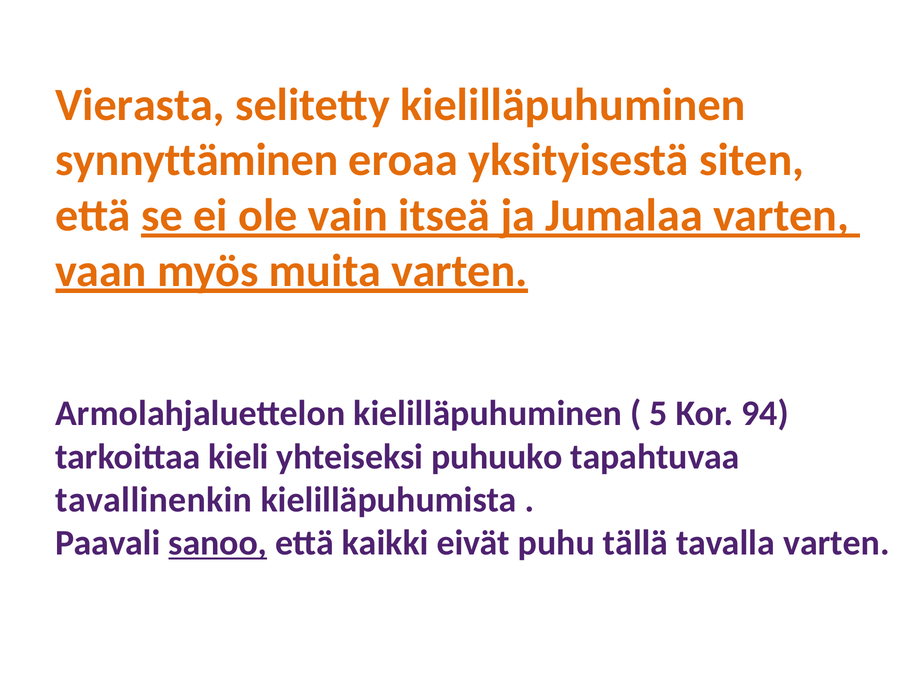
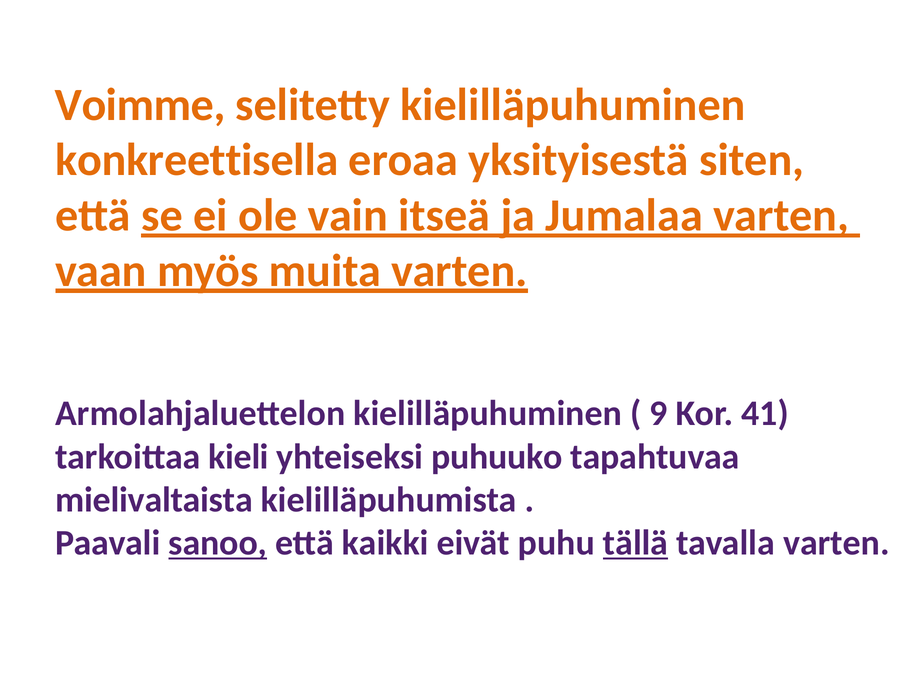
Vierasta: Vierasta -> Voimme (140, 105)
synnyttäminen: synnyttäminen -> konkreettisella (197, 160)
5: 5 -> 9 (658, 414)
94: 94 -> 41 (765, 414)
tavallinenkin: tavallinenkin -> mielivaltaista (154, 500)
tällä underline: none -> present (636, 543)
